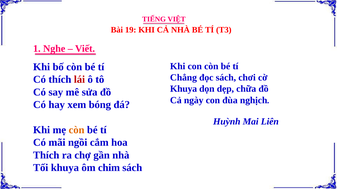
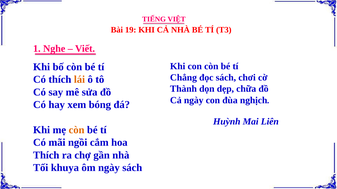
lái colour: red -> orange (79, 80)
Khuya: Khuya -> Thành (183, 89)
ôm chim: chim -> ngày (109, 168)
